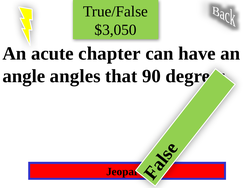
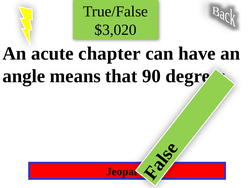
$3,050: $3,050 -> $3,020 (116, 30)
angles: angles -> means (75, 76)
